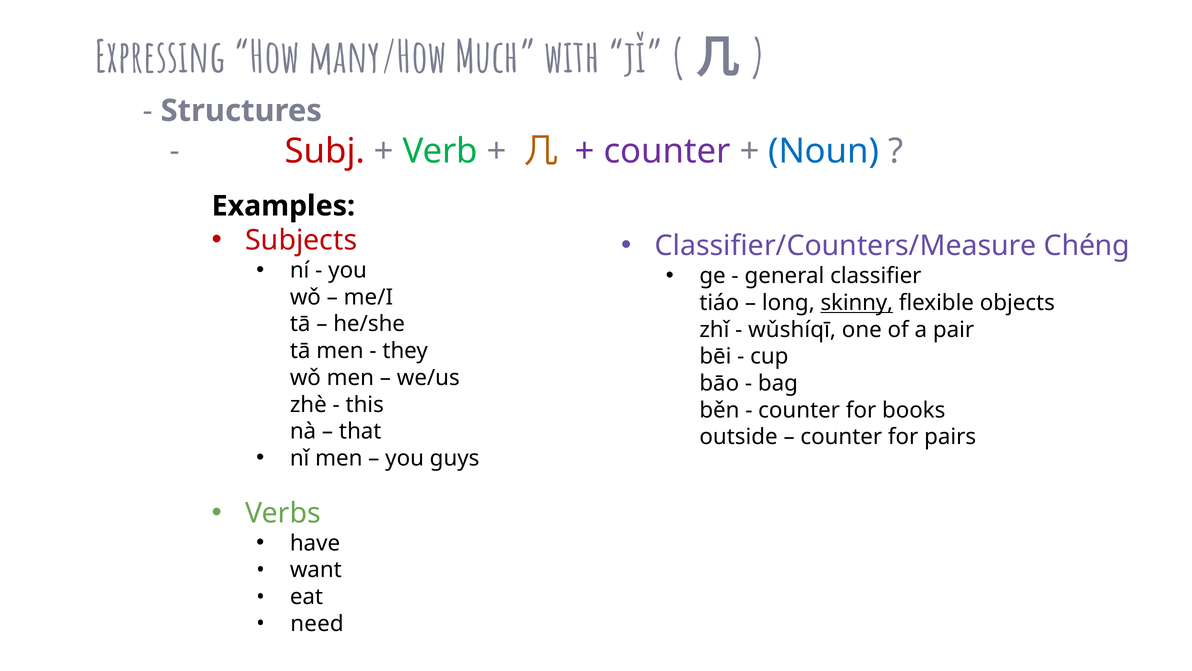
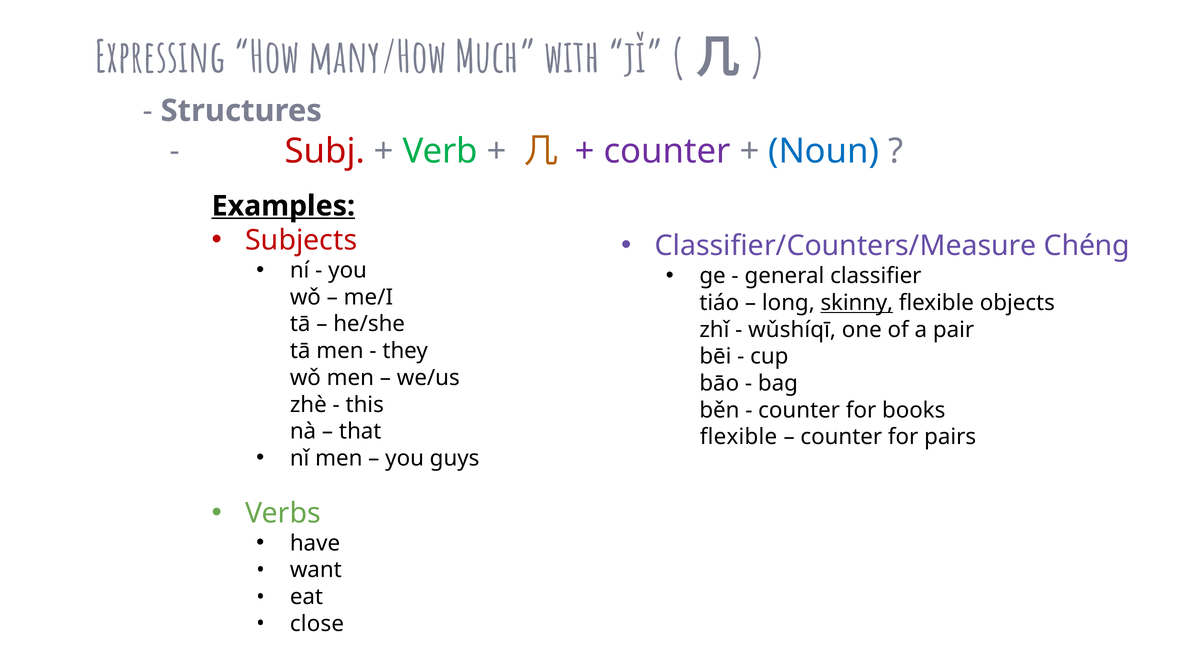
Examples underline: none -> present (283, 206)
outside: outside -> flexible (738, 437)
need: need -> close (317, 623)
